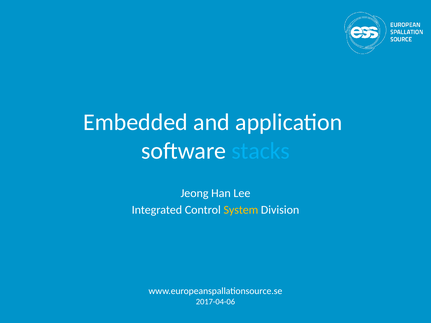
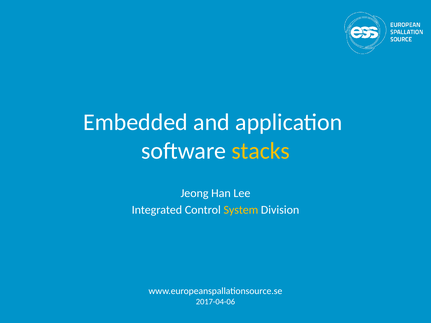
stacks colour: light blue -> yellow (261, 151)
